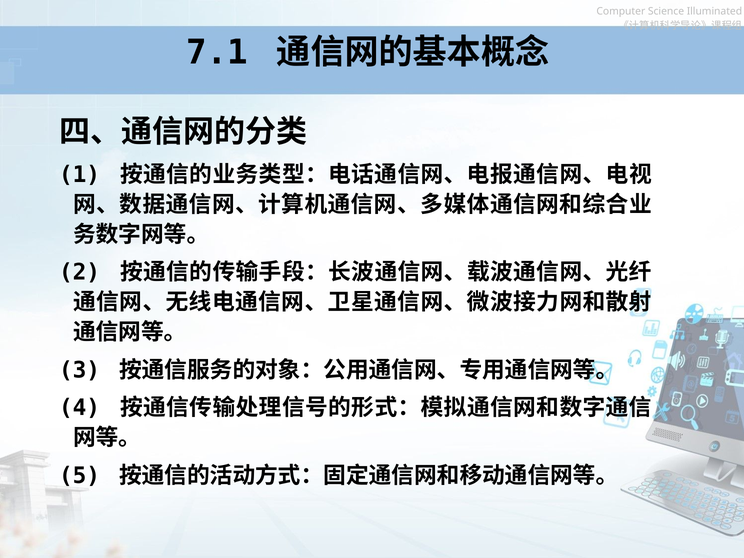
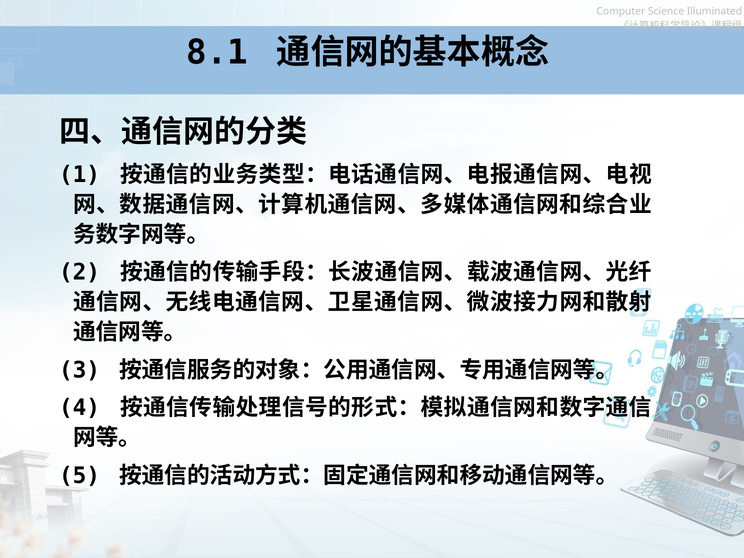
7.1: 7.1 -> 8.1 (217, 52)
